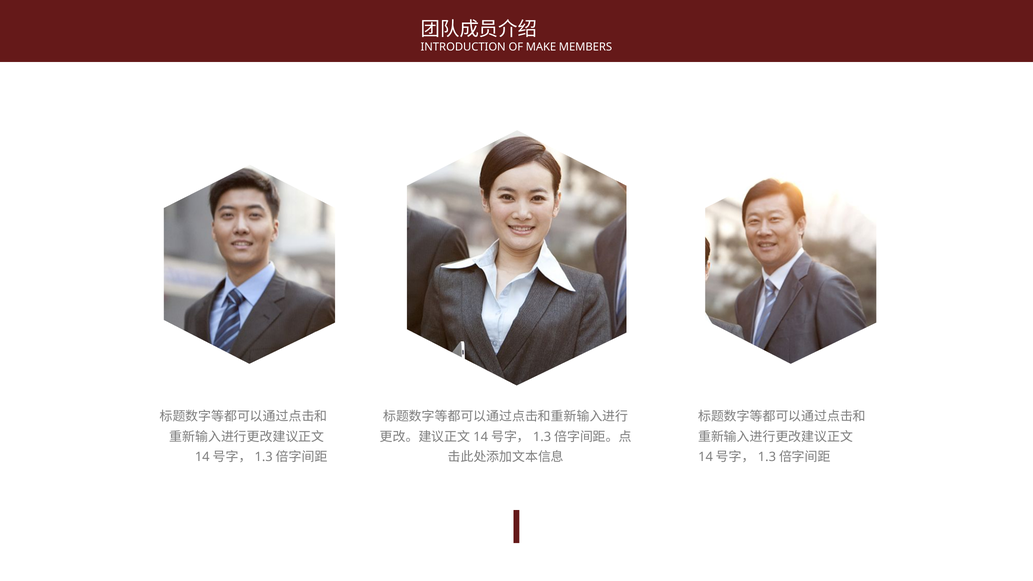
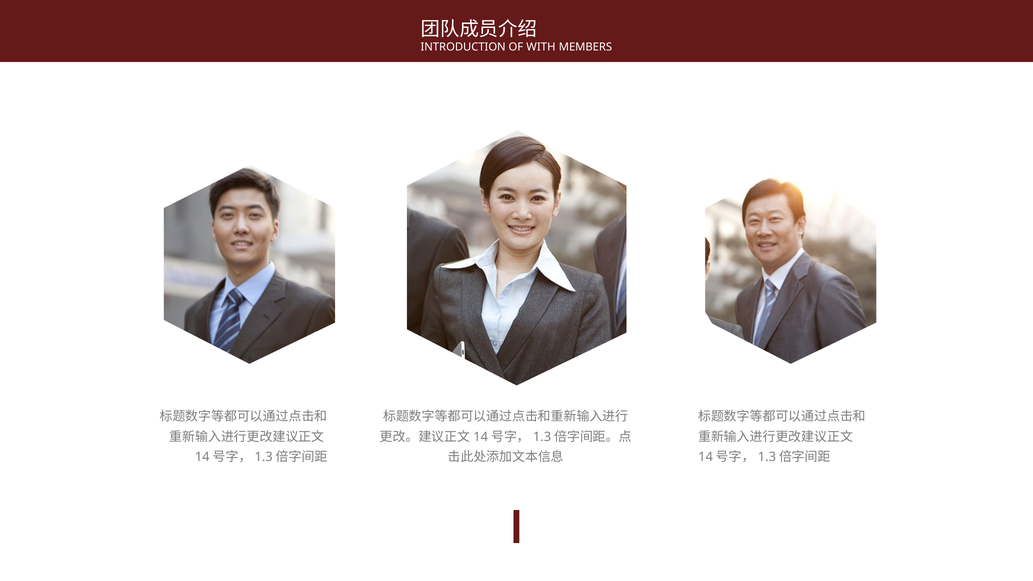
MAKE: MAKE -> WITH (541, 47)
